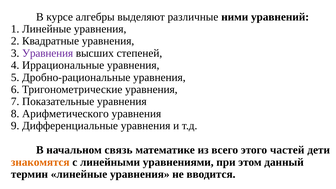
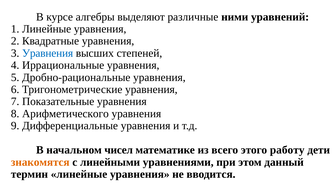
Уравнения colour: purple -> blue (48, 53)
связь: связь -> чисел (119, 150)
частей: частей -> работу (287, 150)
